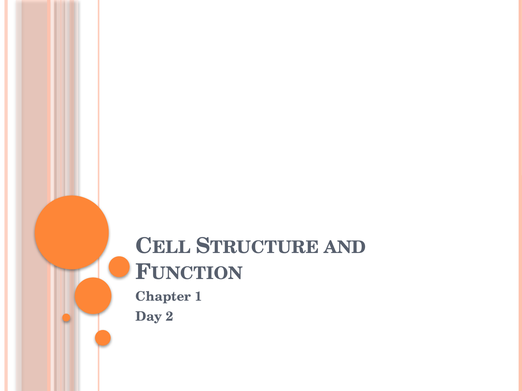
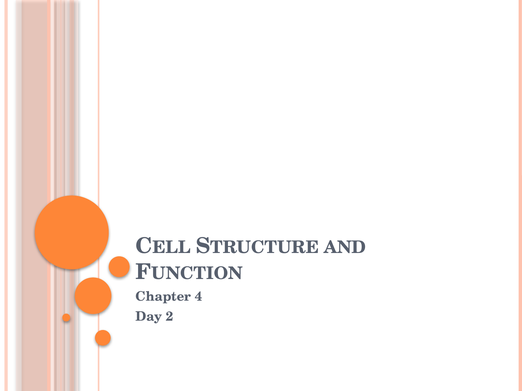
1: 1 -> 4 (198, 297)
